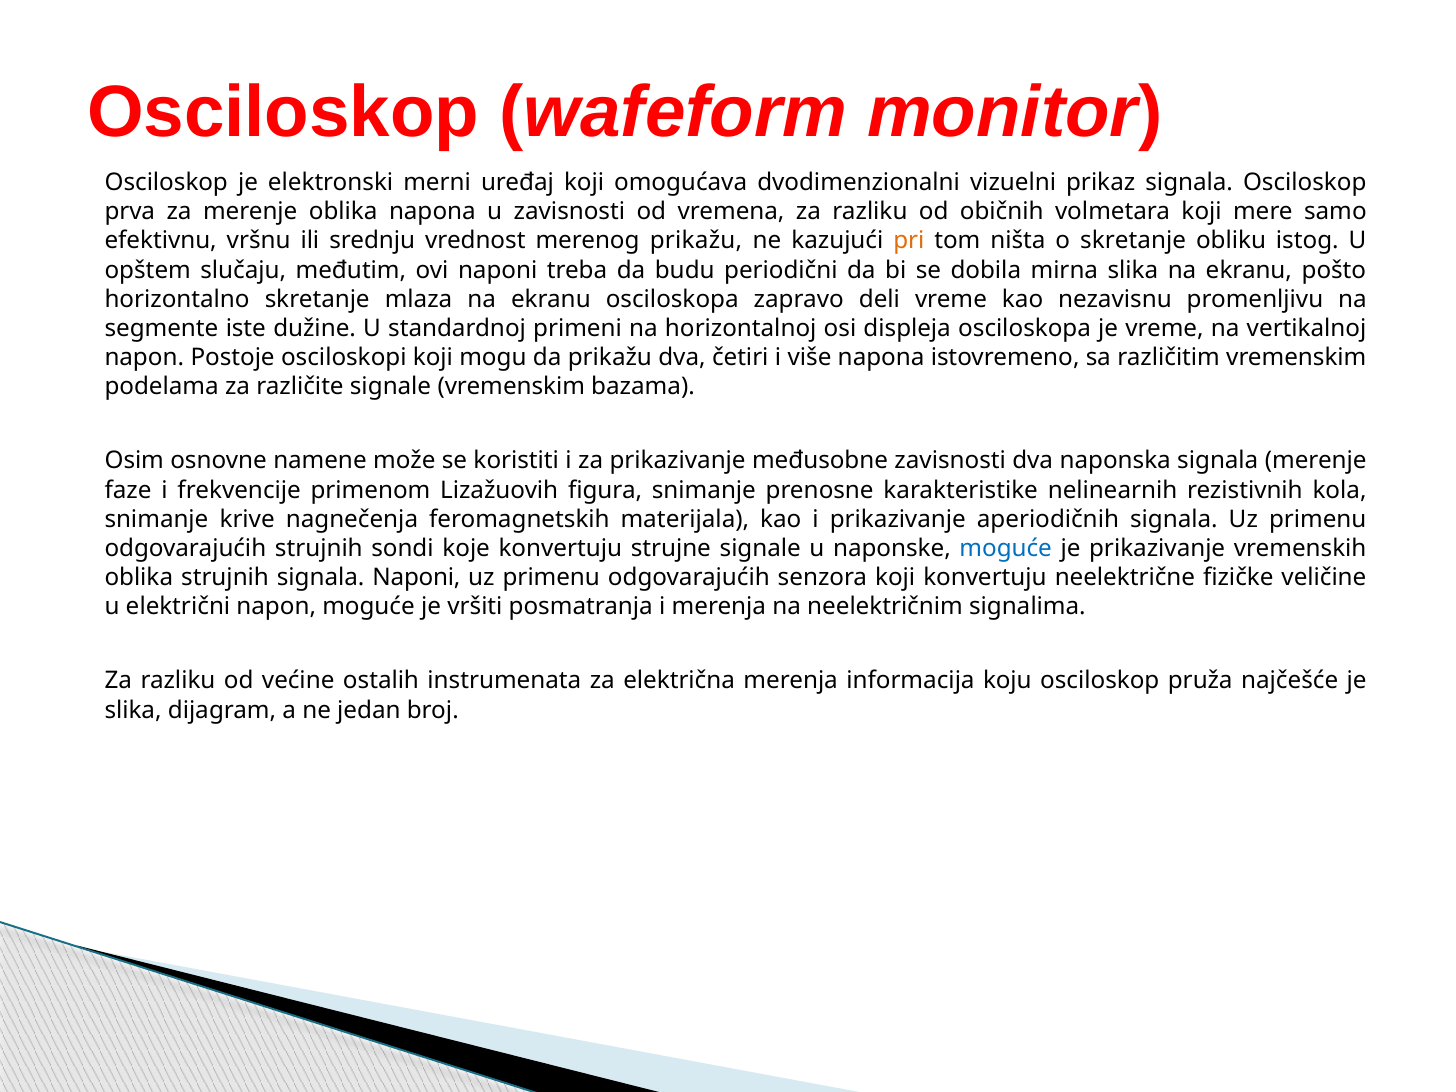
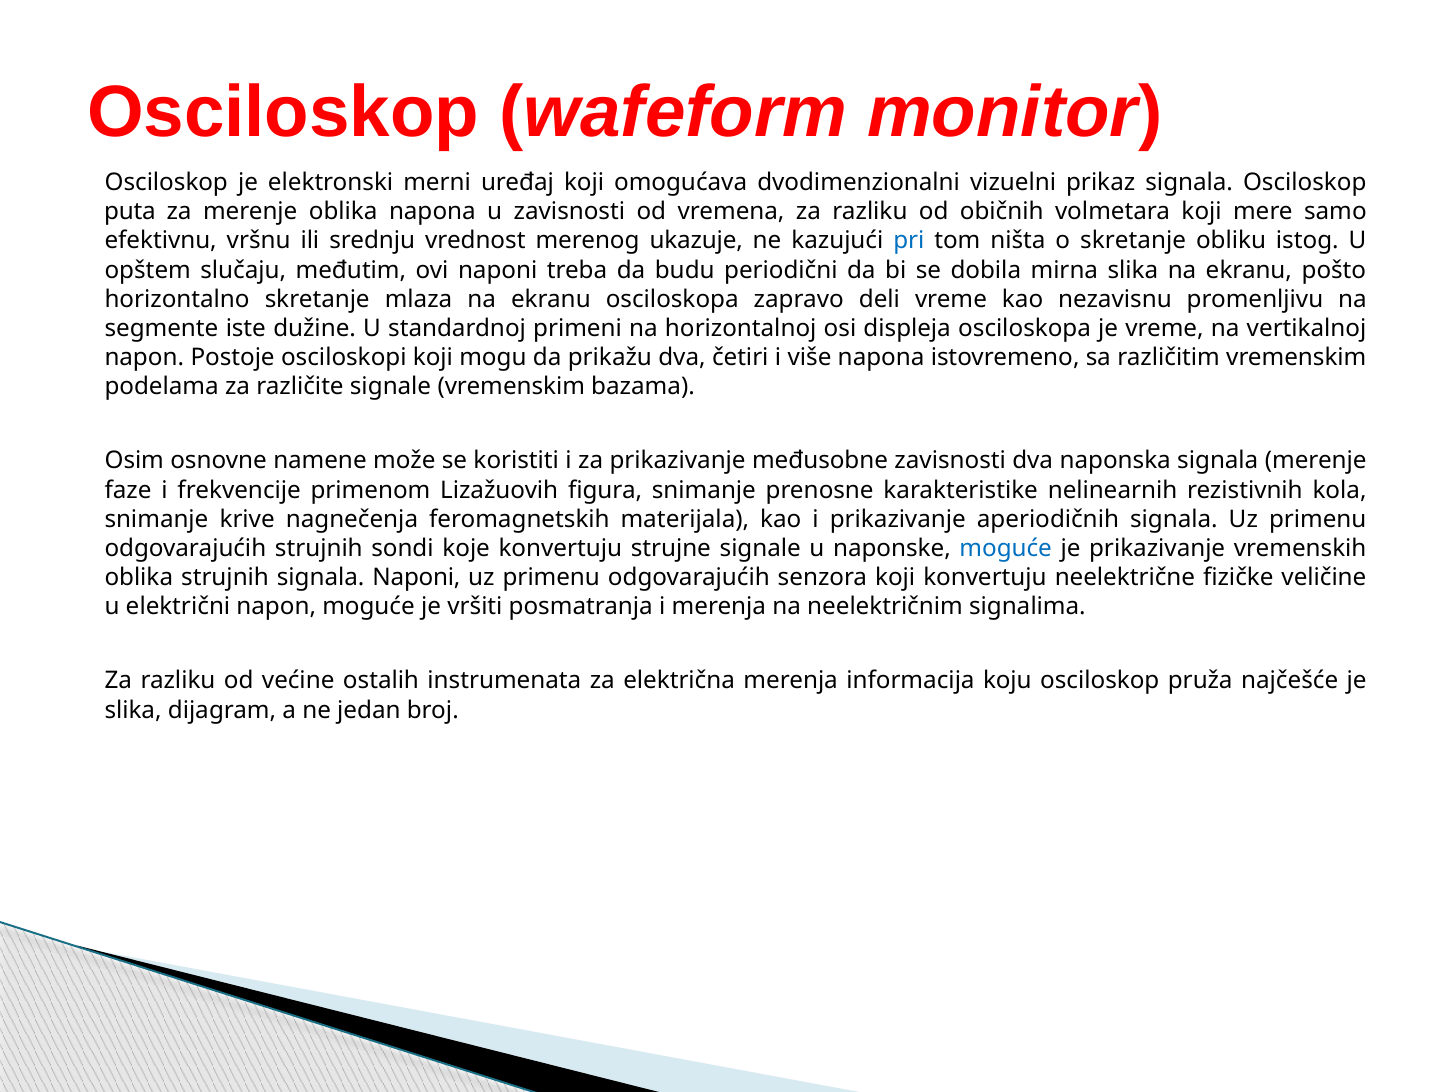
prva: prva -> puta (130, 212)
merenog prikažu: prikažu -> ukazuje (696, 241)
pri colour: orange -> blue (909, 241)
